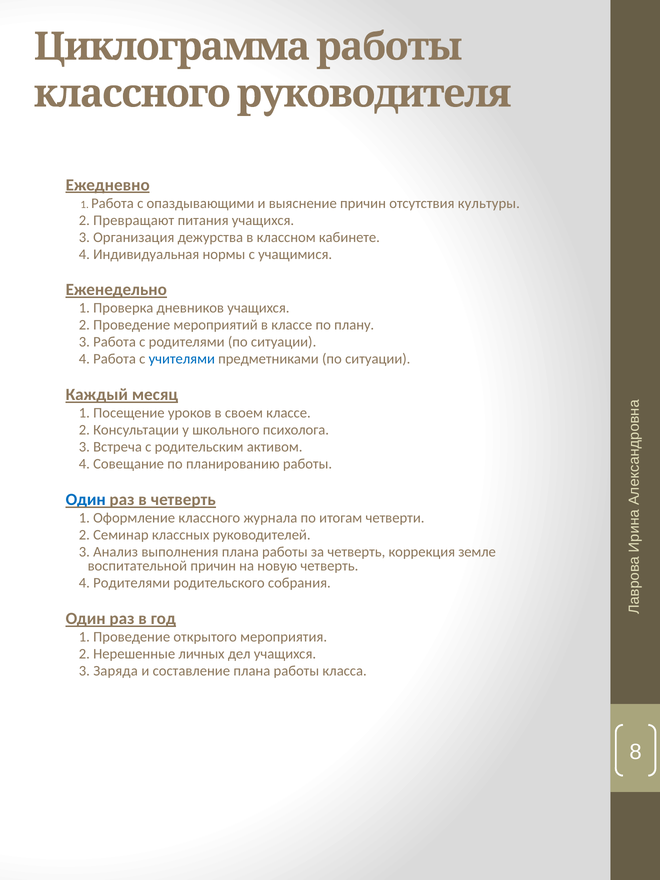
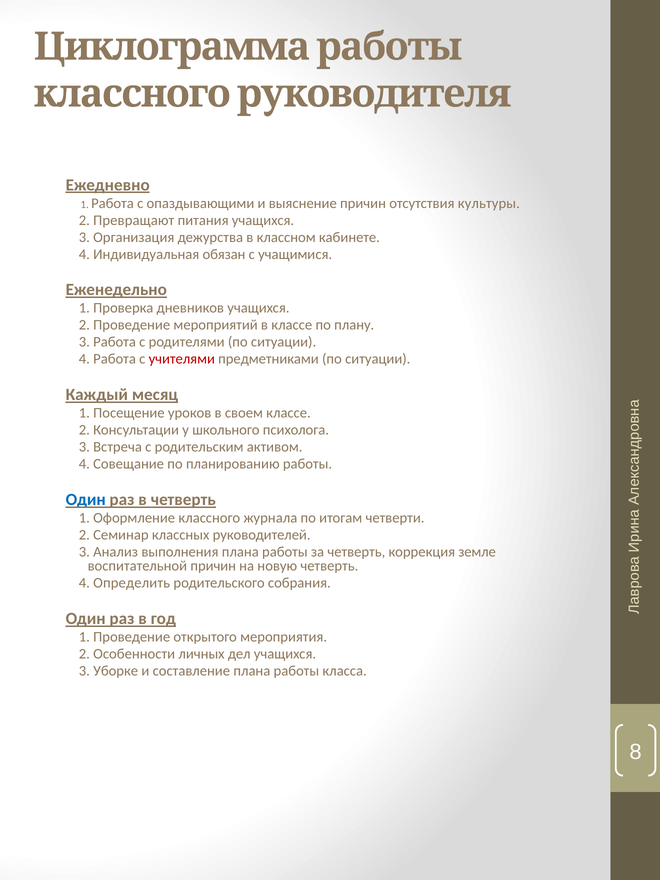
нормы: нормы -> обязан (224, 254)
учителями colour: blue -> red (182, 359)
4 Родителями: Родителями -> Определить (132, 583)
Нерешенные: Нерешенные -> Особенности (134, 654)
Заряда: Заряда -> Уборке (116, 671)
